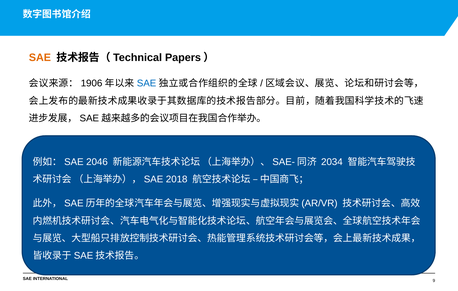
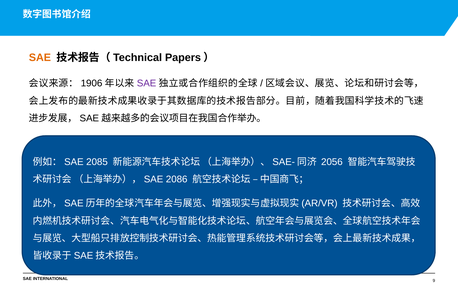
SAE colour: blue -> purple (147, 83)
2046: 2046 -> 2085 (97, 162)
2034: 2034 -> 2056 (332, 162)
2018: 2018 -> 2086 (177, 179)
